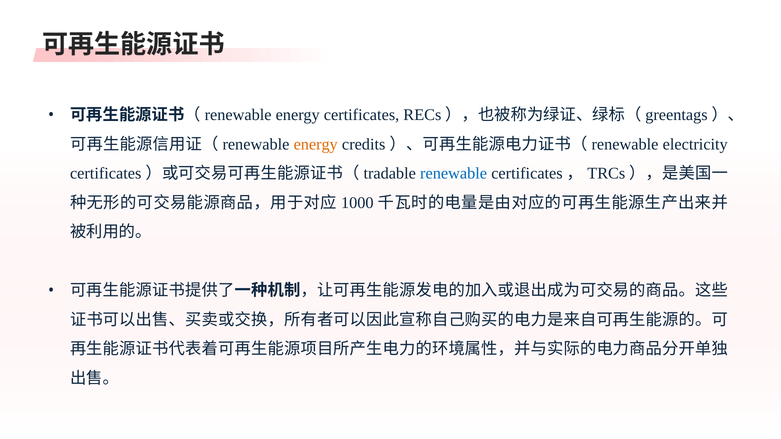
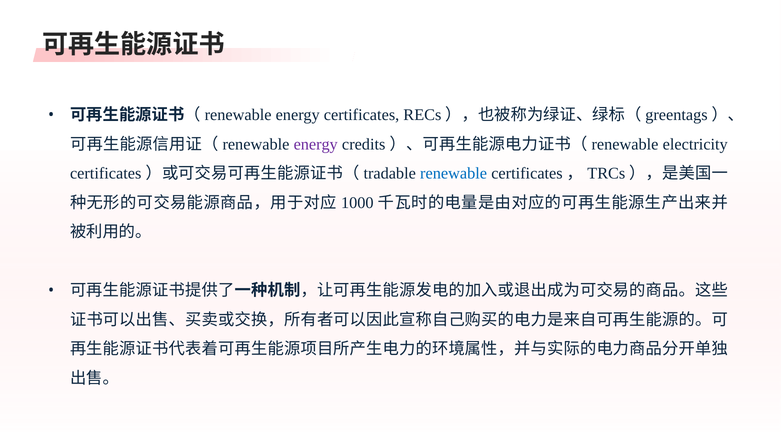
energy colour: orange -> purple (316, 144)
